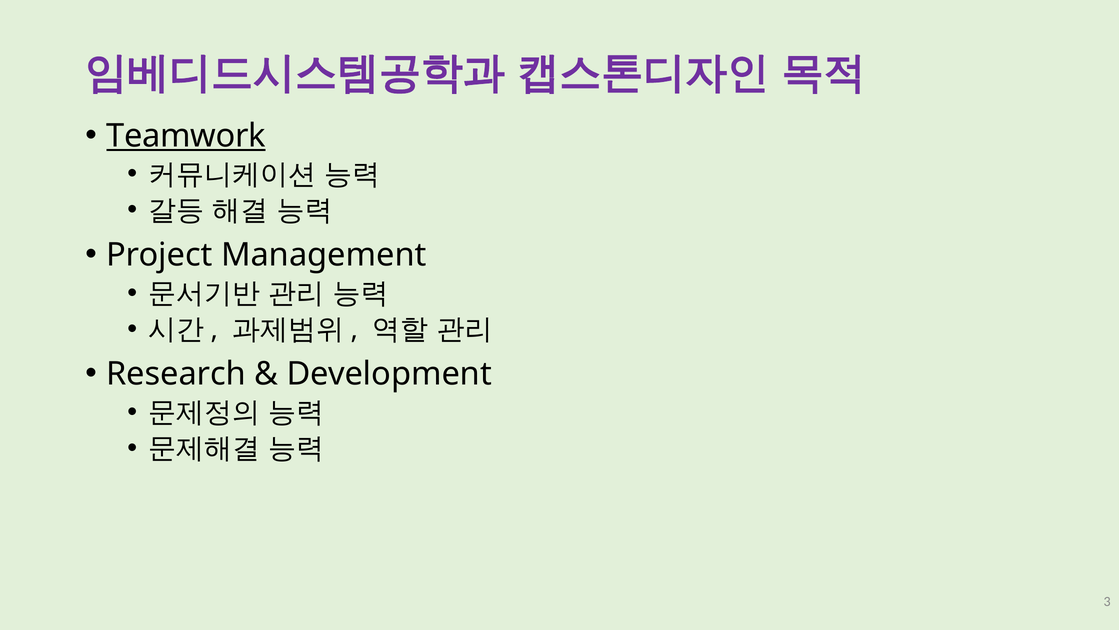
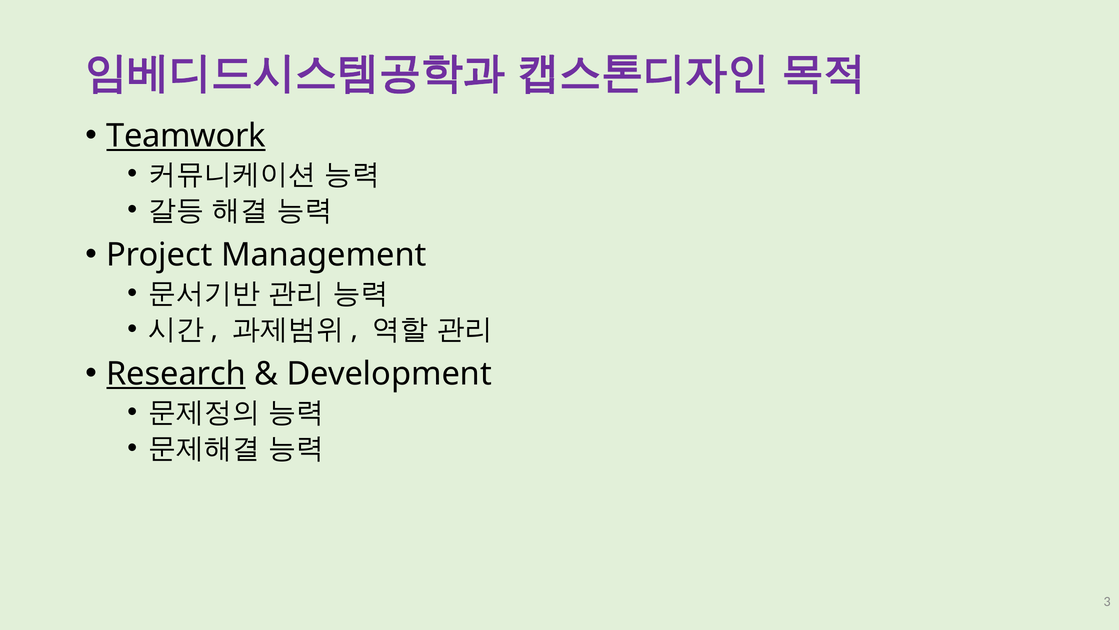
Research underline: none -> present (176, 373)
